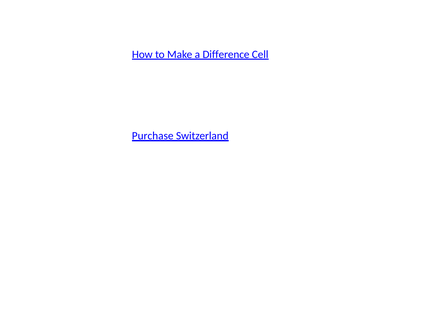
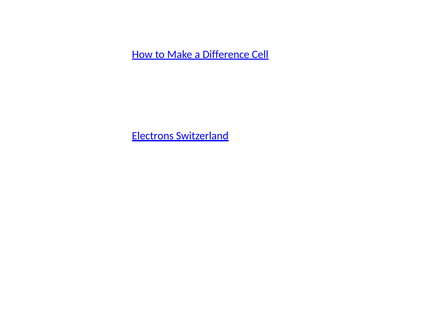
Purchase: Purchase -> Electrons (153, 136)
